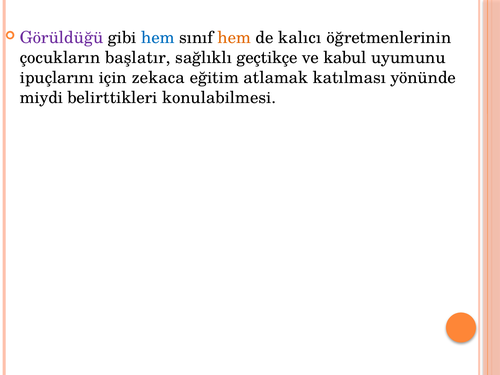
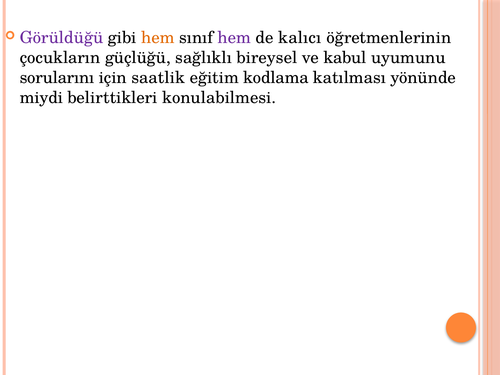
hem colour: blue -> orange (158, 38)
hem colour: orange -> purple (234, 38)
başlatır: başlatır -> güçlüğü (138, 58)
geçtikçe: geçtikçe -> bireysel (267, 58)
ipuçlarını: ipuçlarını -> sorularını (57, 78)
zekaca: zekaca -> saatlik (158, 78)
atlamak: atlamak -> kodlama (276, 78)
